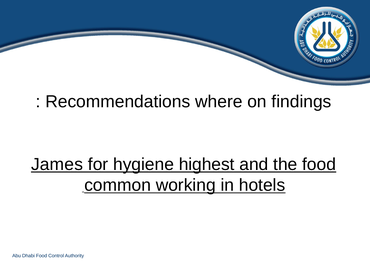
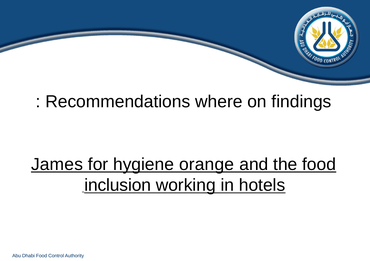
highest: highest -> orange (207, 164)
common: common -> inclusion (118, 185)
